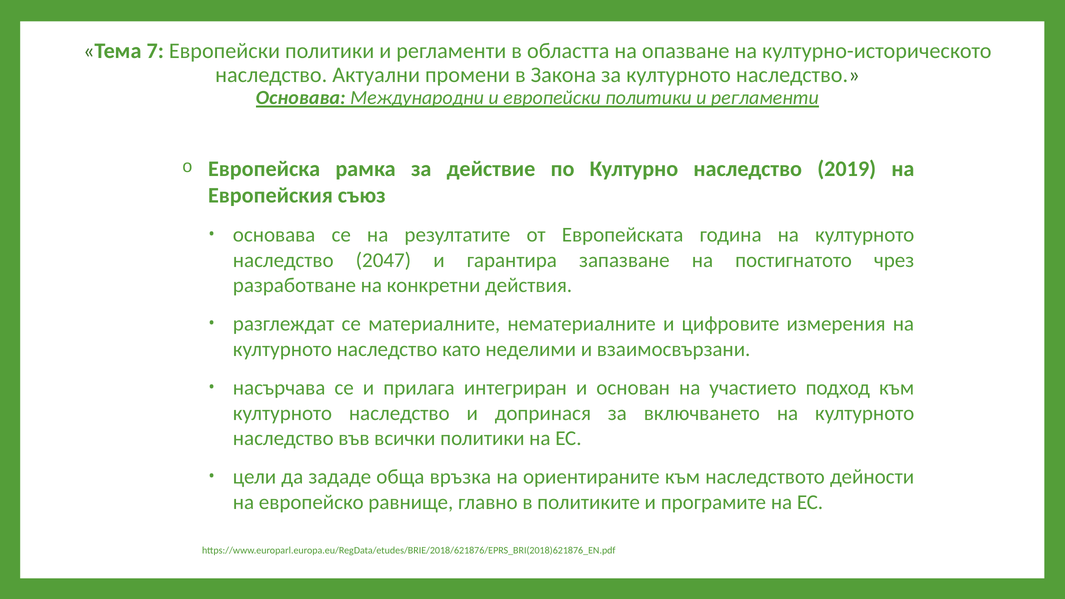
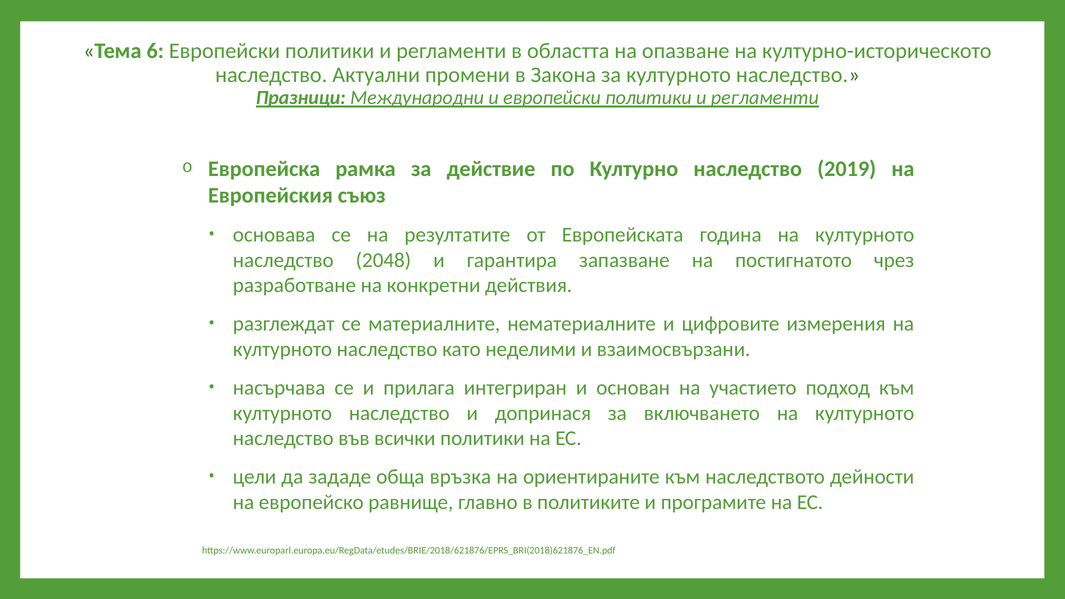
7: 7 -> 6 (155, 51)
Основава: Основава -> Празници (301, 98)
2047: 2047 -> 2048 (383, 260)
